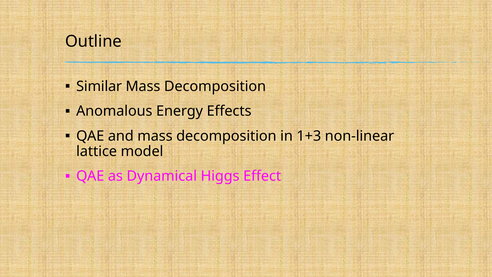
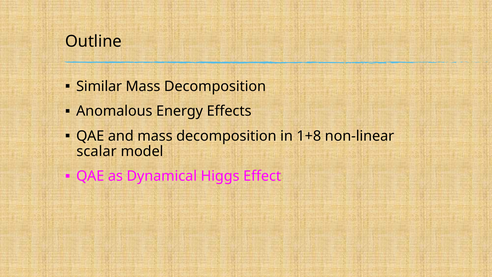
1+3: 1+3 -> 1+8 (309, 136)
lattice: lattice -> scalar (97, 151)
